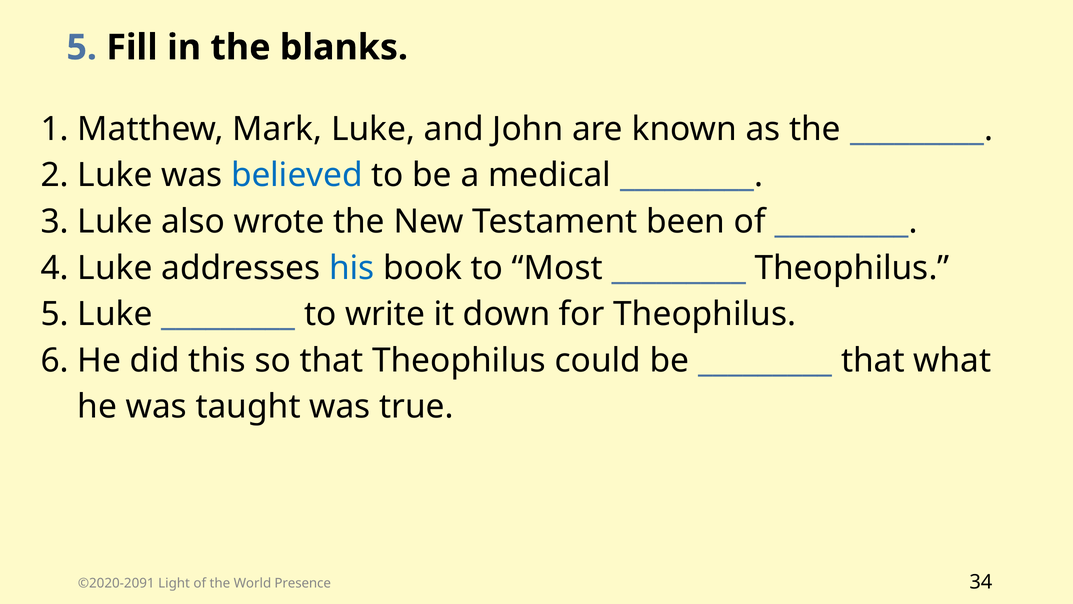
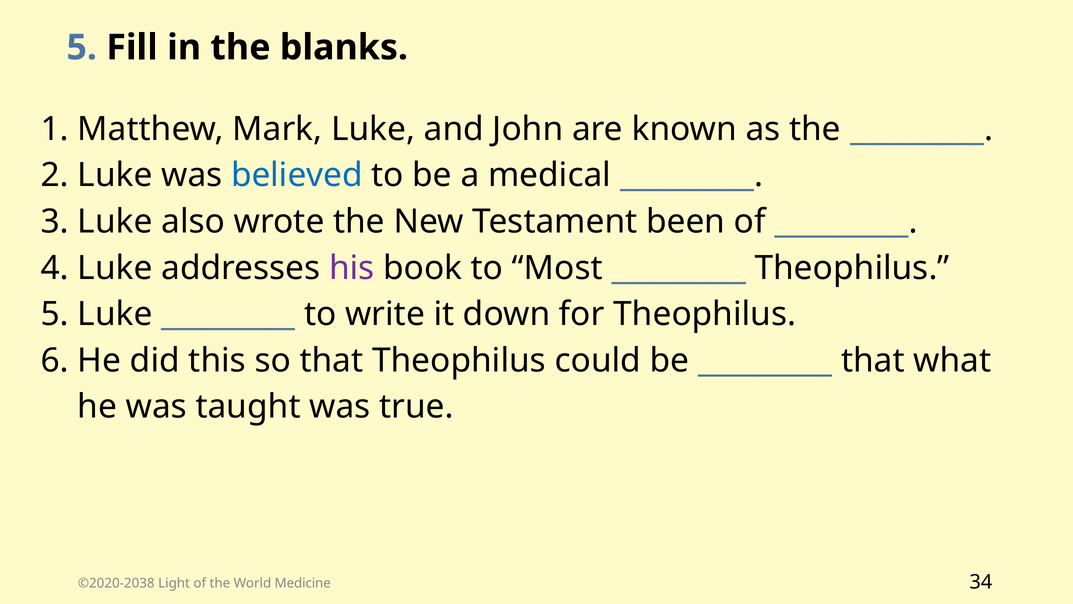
his colour: blue -> purple (352, 268)
©2020-2091: ©2020-2091 -> ©2020-2038 (116, 583)
Presence: Presence -> Medicine (303, 583)
